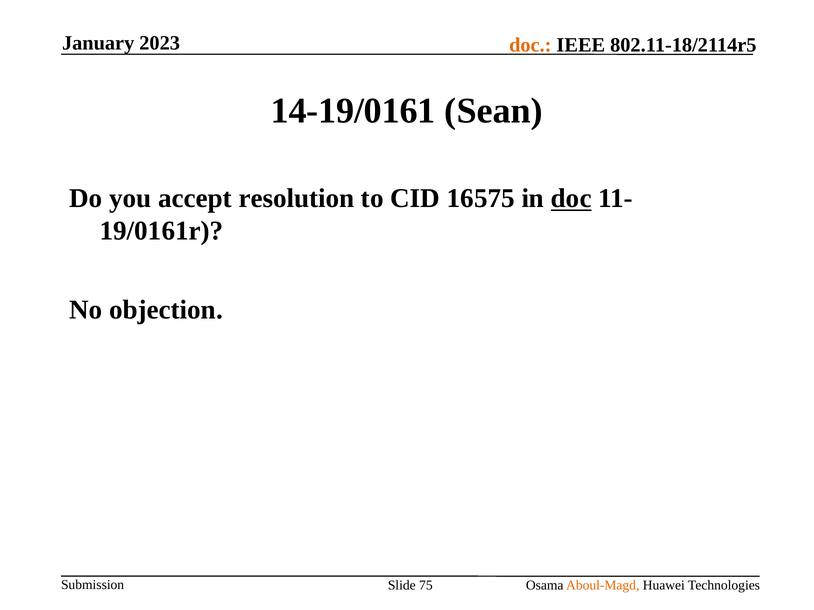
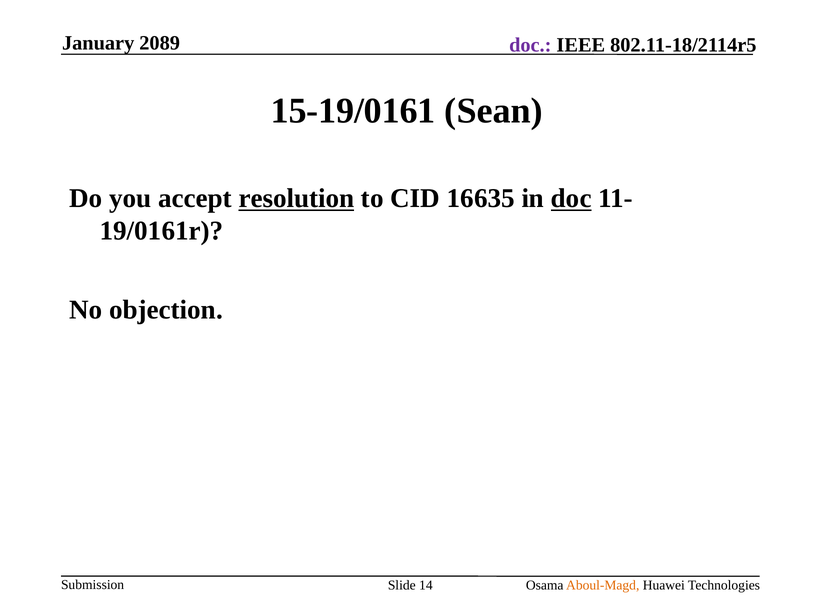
2023: 2023 -> 2089 (160, 43)
doc colour: orange -> purple (530, 45)
14-19/0161: 14-19/0161 -> 15-19/0161 (353, 111)
resolution underline: none -> present (296, 199)
16575: 16575 -> 16635 (481, 199)
75: 75 -> 14 (426, 586)
